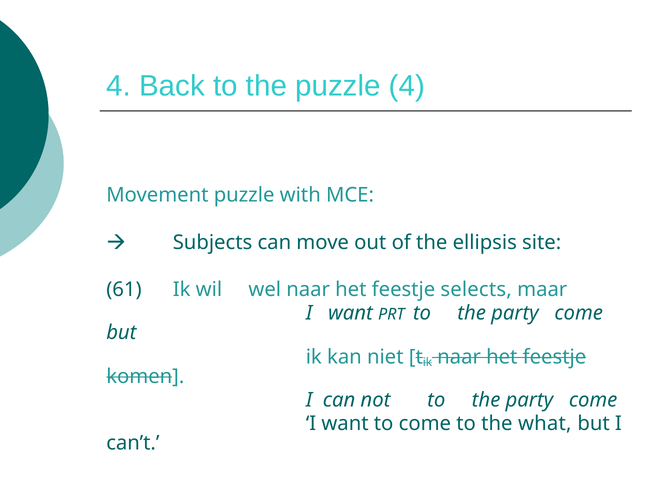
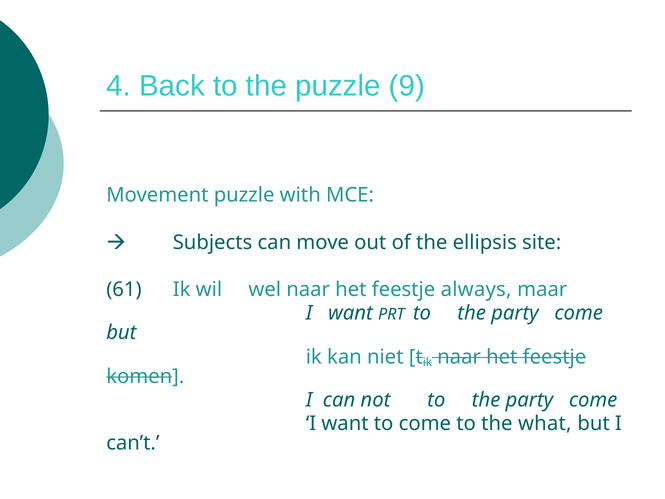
puzzle 4: 4 -> 9 (407, 86)
selects: selects -> always (476, 289)
